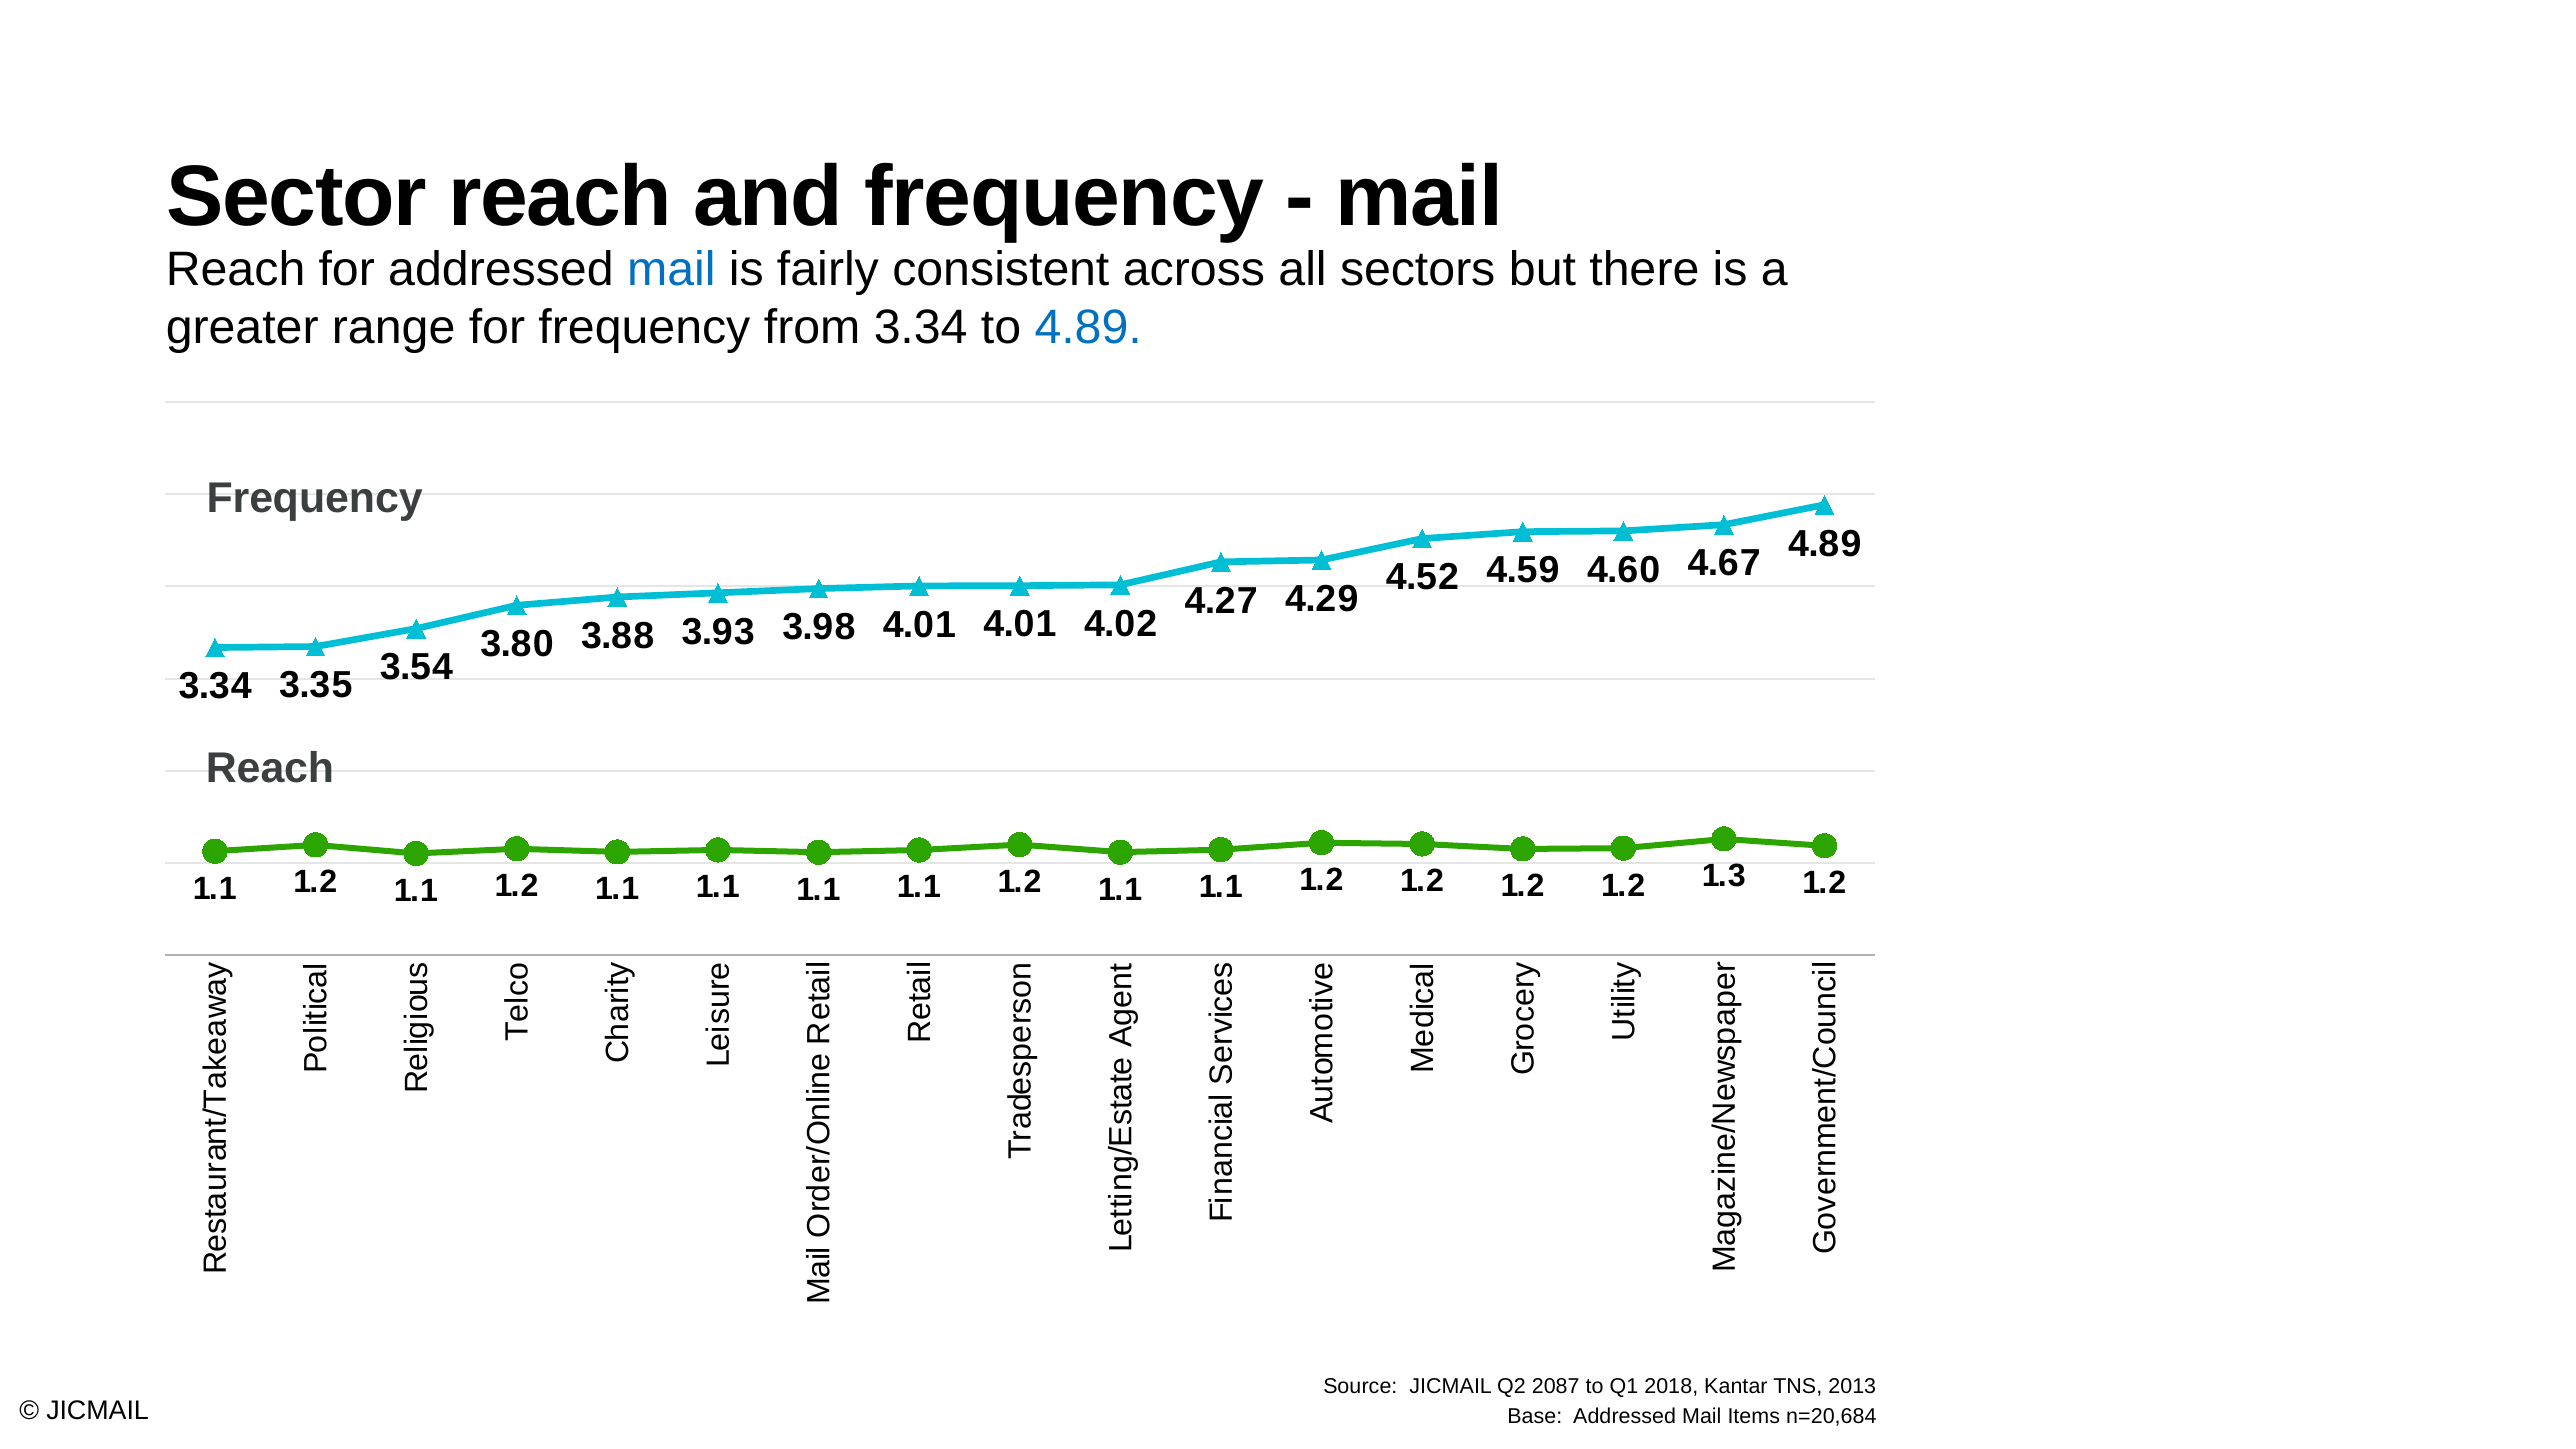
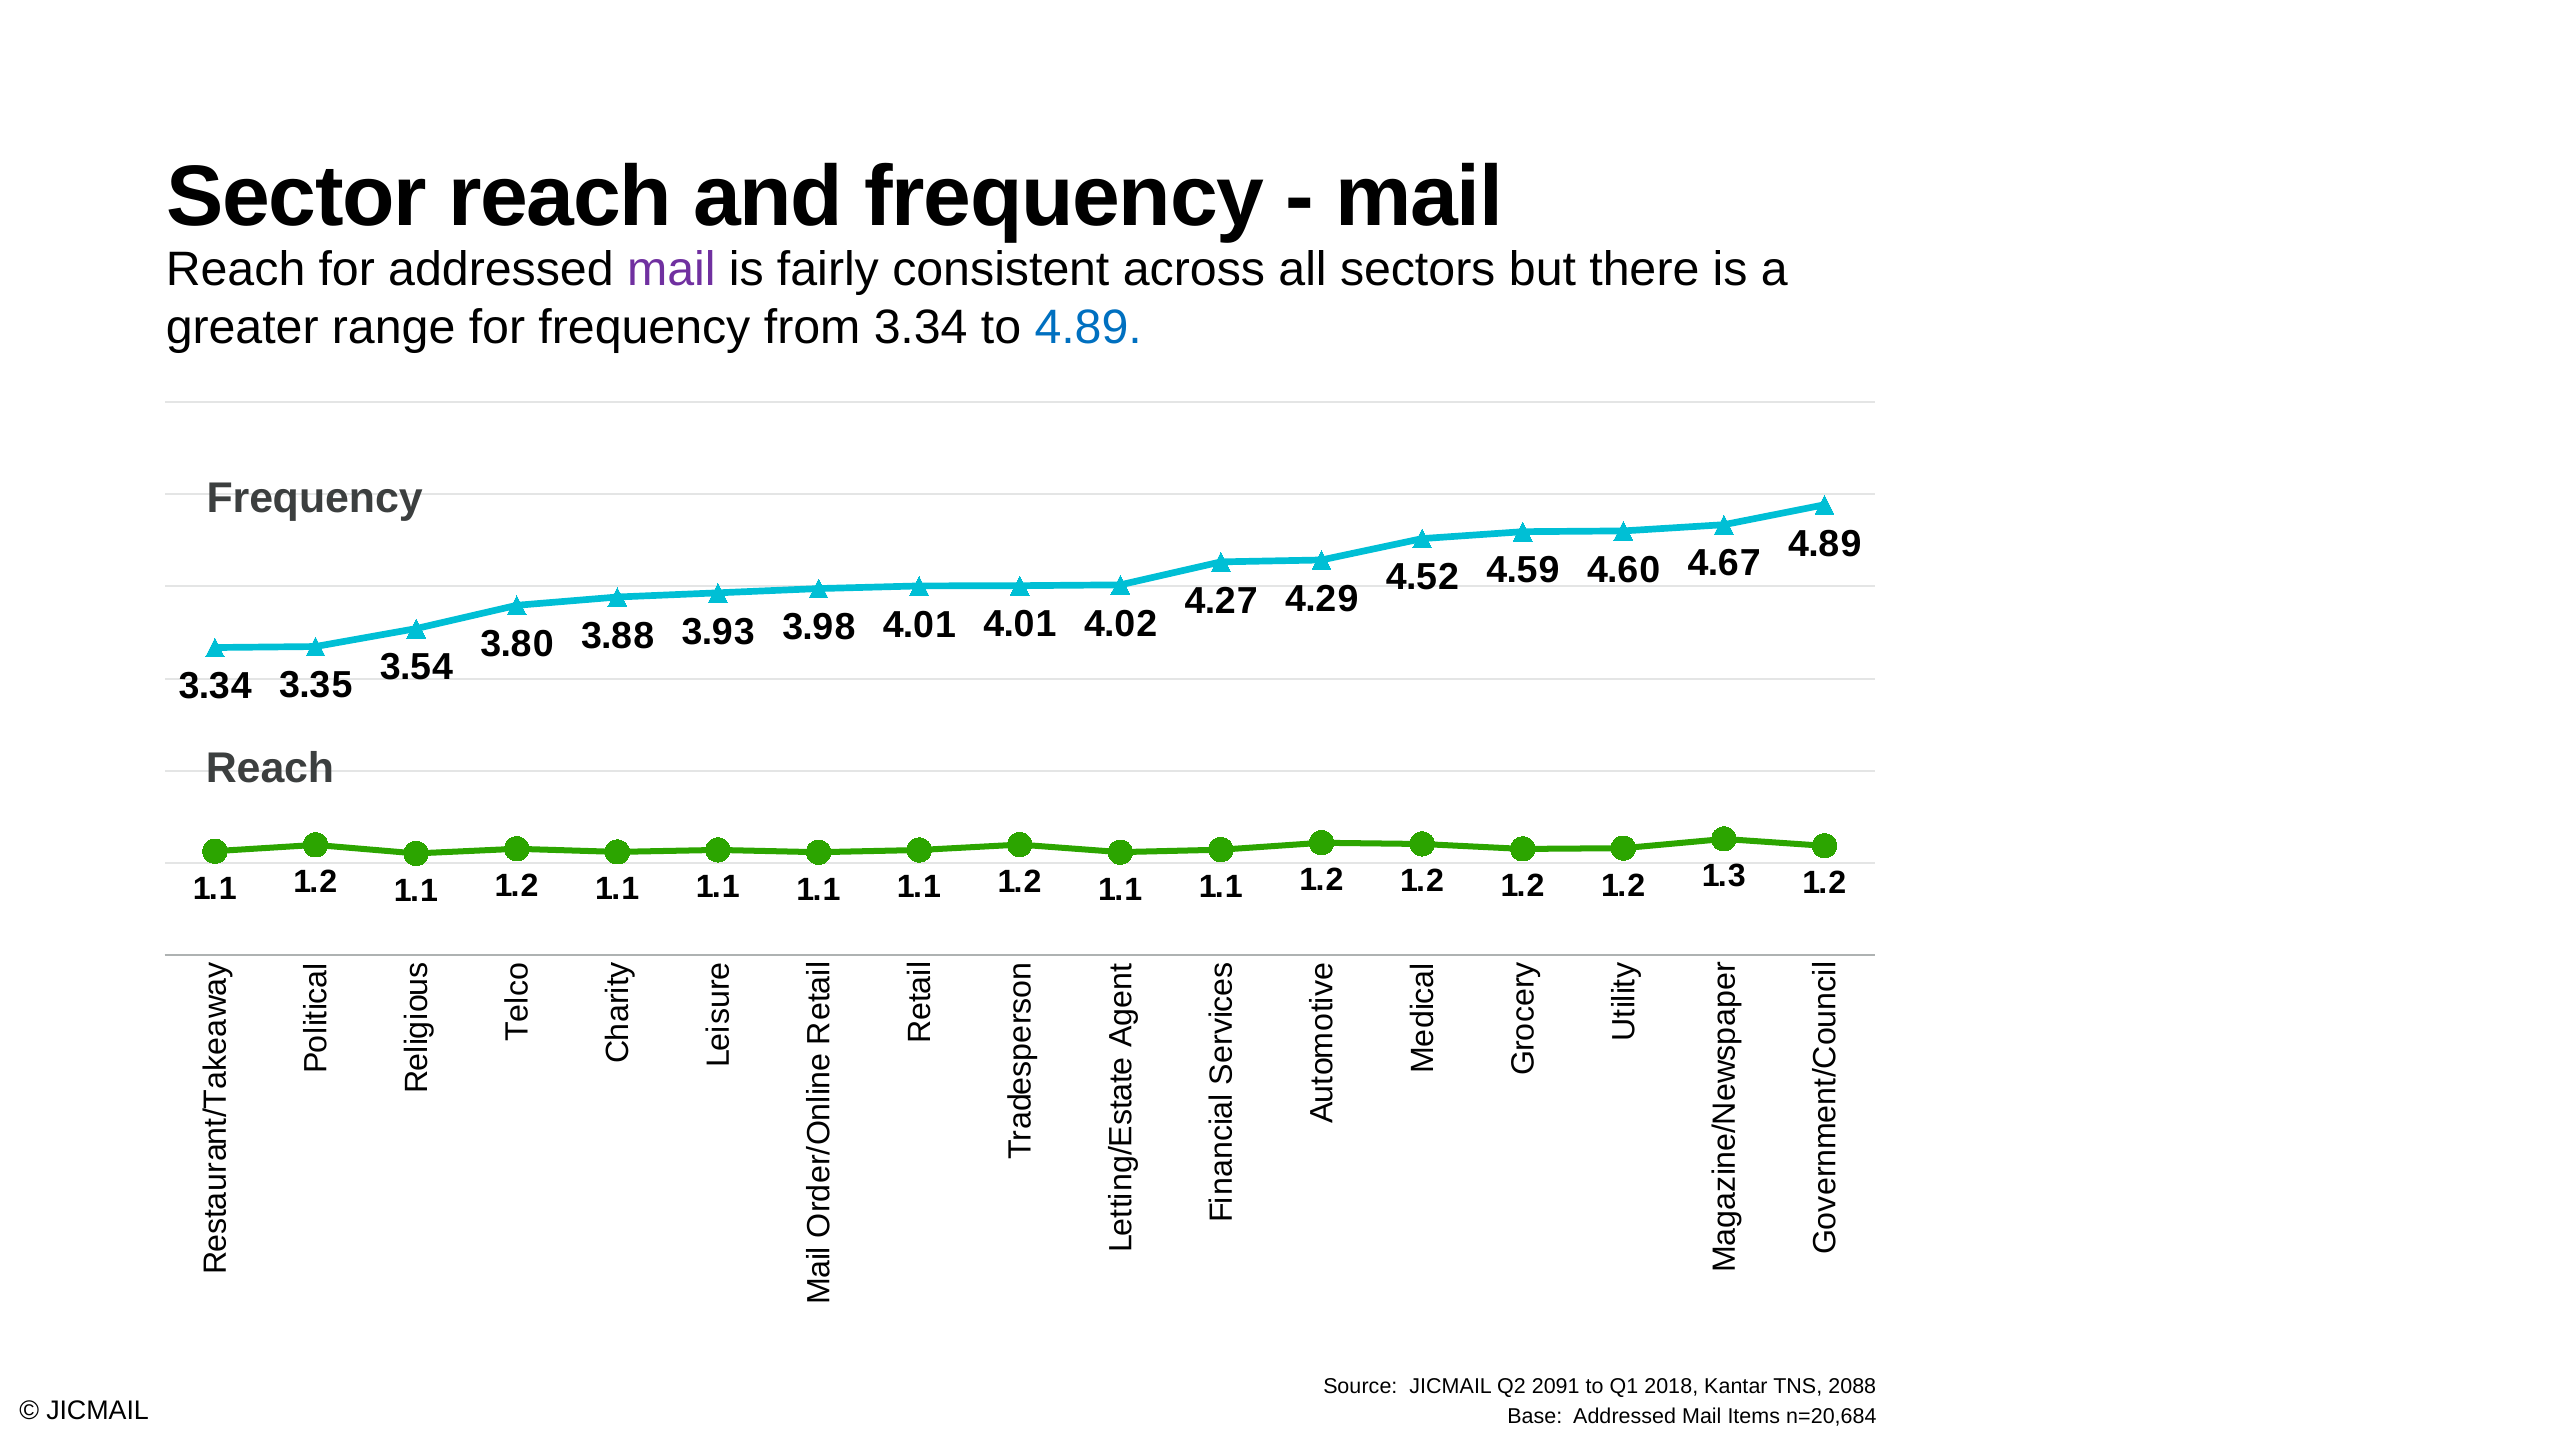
mail colour: blue -> purple (671, 270)
2087: 2087 -> 2091 (1556, 1387)
2013: 2013 -> 2088 (1852, 1387)
